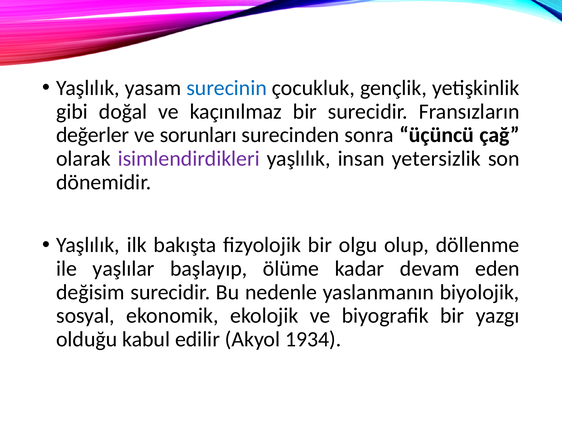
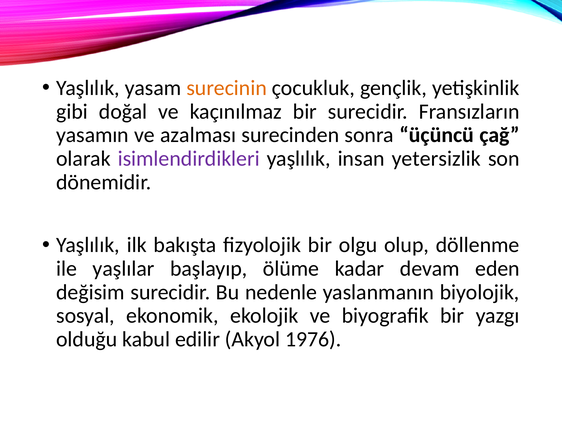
surecinin colour: blue -> orange (227, 88)
değerler: değerler -> yasamın (93, 135)
sorunları: sorunları -> azalması (198, 135)
1934: 1934 -> 1976 (313, 340)
